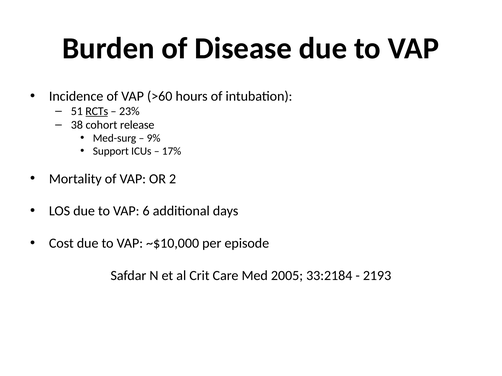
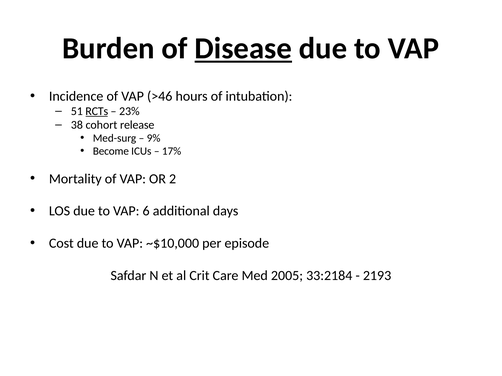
Disease underline: none -> present (243, 49)
>60: >60 -> >46 (160, 96)
Support: Support -> Become (111, 151)
